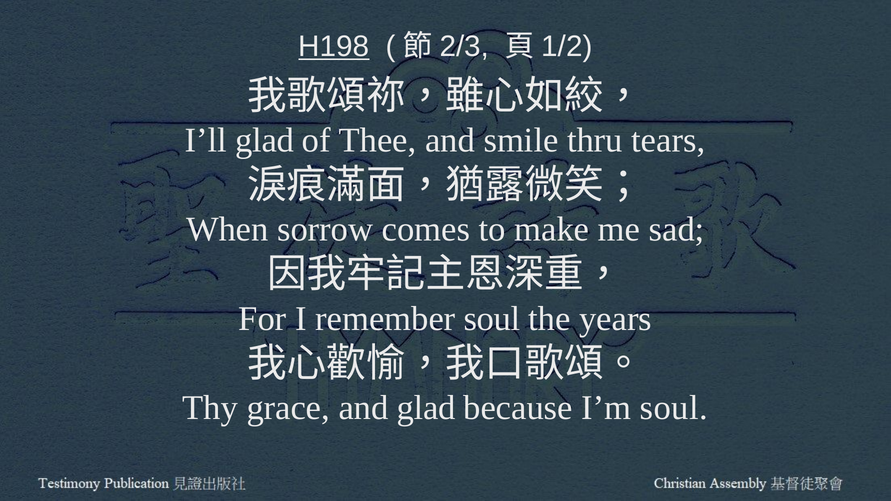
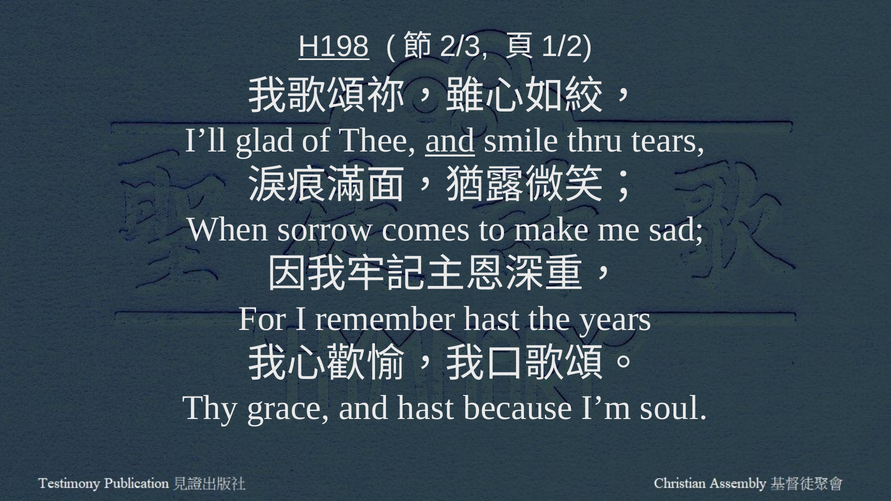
and underline: none -> present (450, 140)
remember soul: soul -> hast (492, 319)
and glad: glad -> hast (426, 408)
